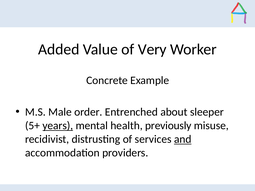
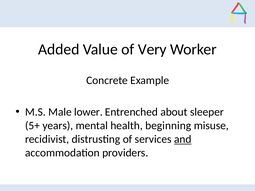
order: order -> lower (88, 112)
years underline: present -> none (58, 126)
previously: previously -> beginning (168, 126)
